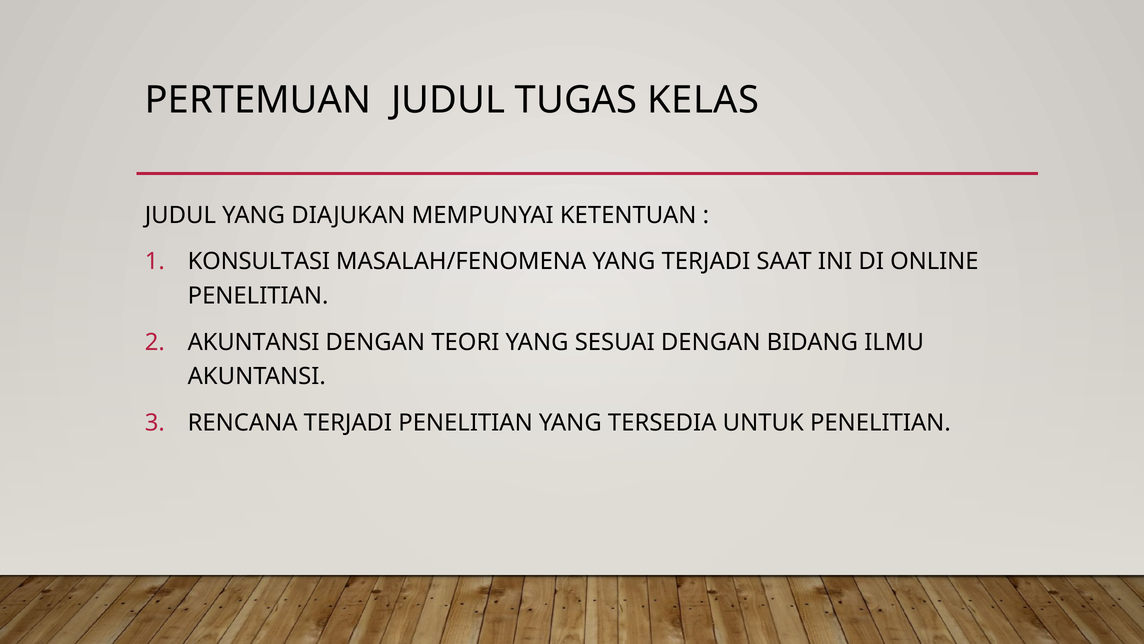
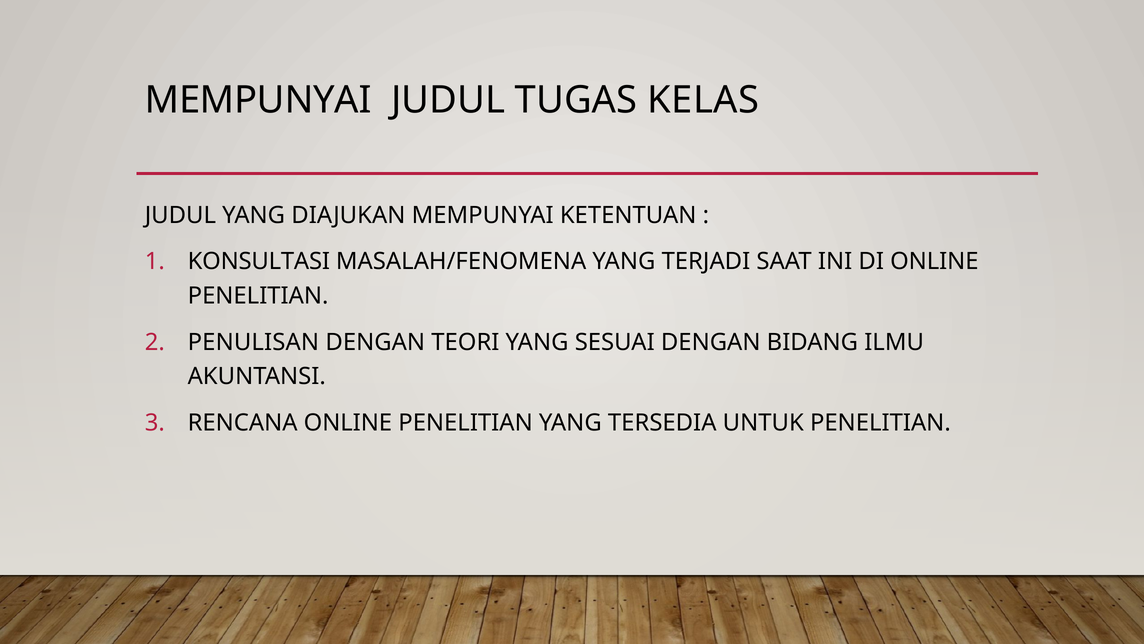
PERTEMUAN: PERTEMUAN -> MEMPUNYAI (258, 100)
AKUNTANSI: AKUNTANSI -> PENULISAN (253, 342)
RENCANA TERJADI: TERJADI -> ONLINE (348, 422)
